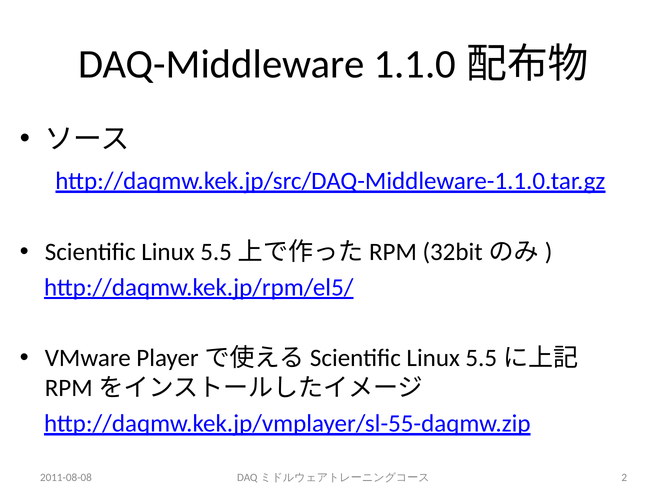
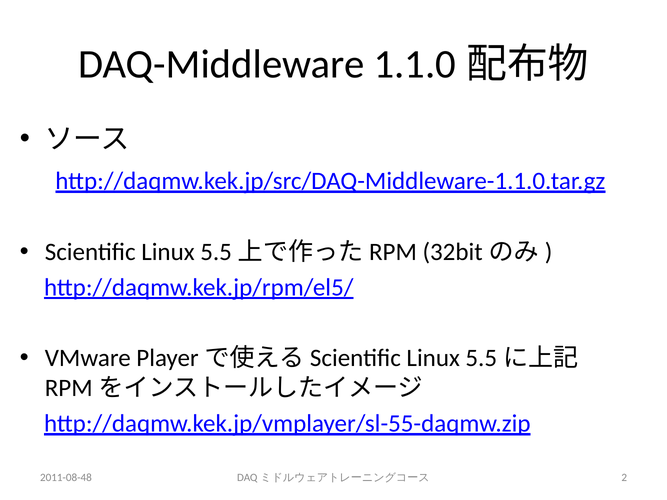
2011-08-08: 2011-08-08 -> 2011-08-48 (66, 478)
